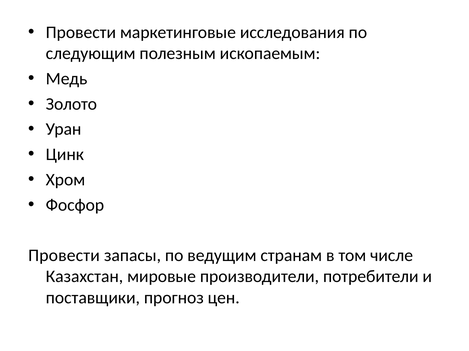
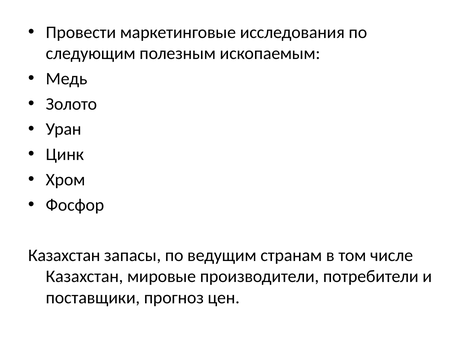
Провести: Провести -> Казахстан (64, 256)
